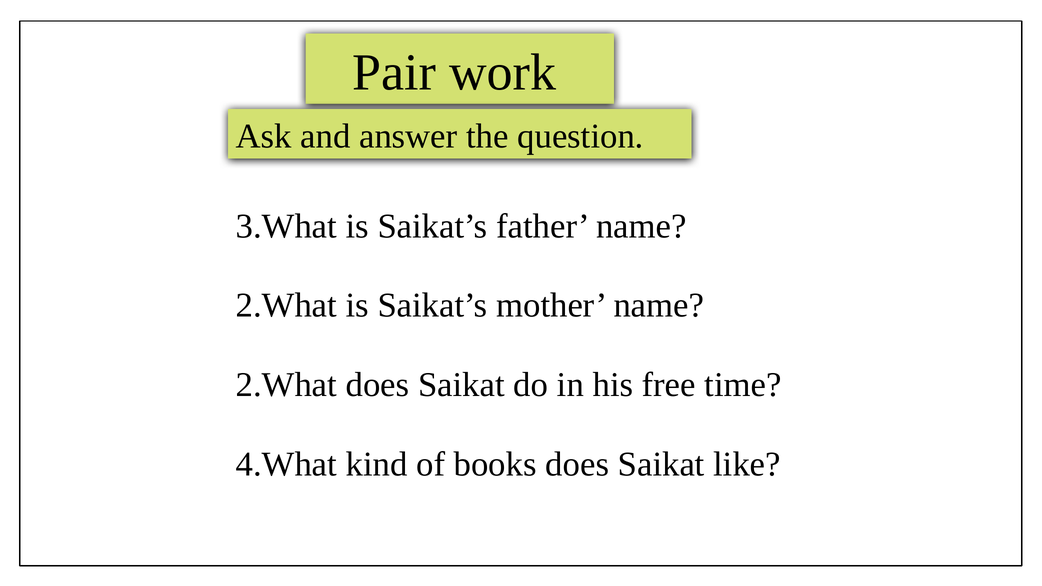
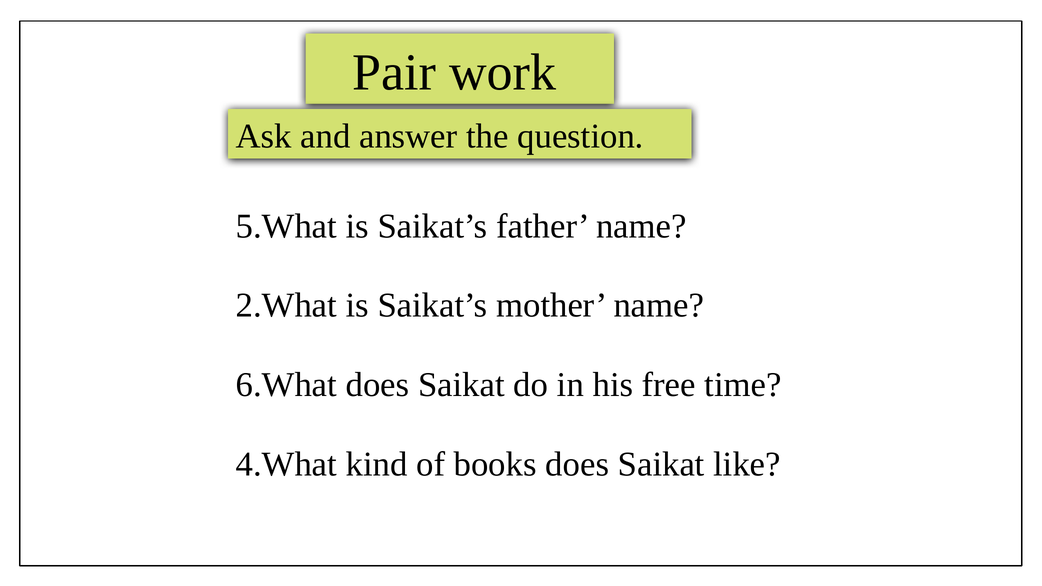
3.What: 3.What -> 5.What (286, 226)
2.What: 2.What -> 6.What (286, 385)
